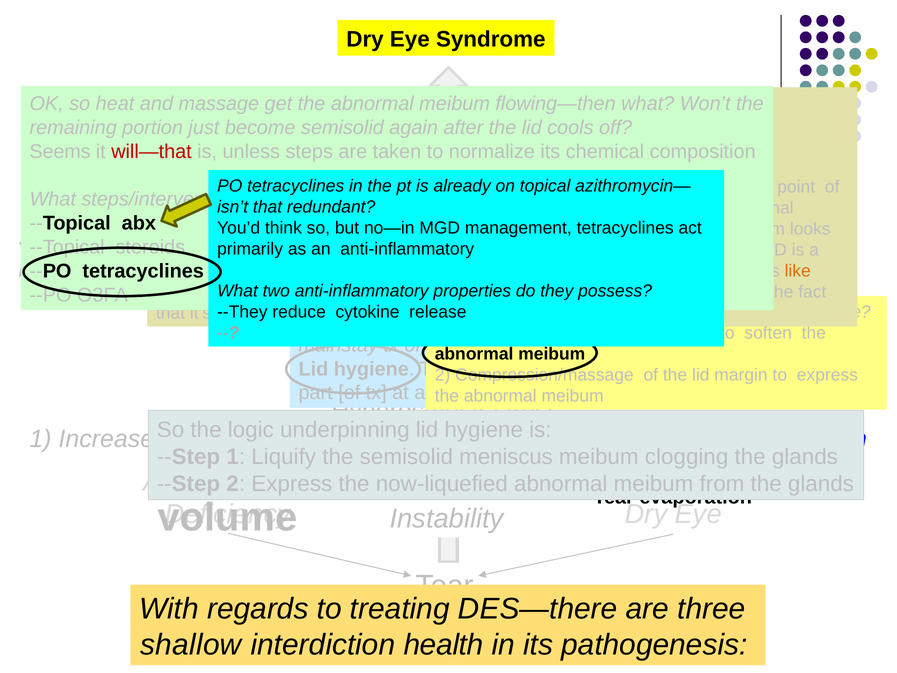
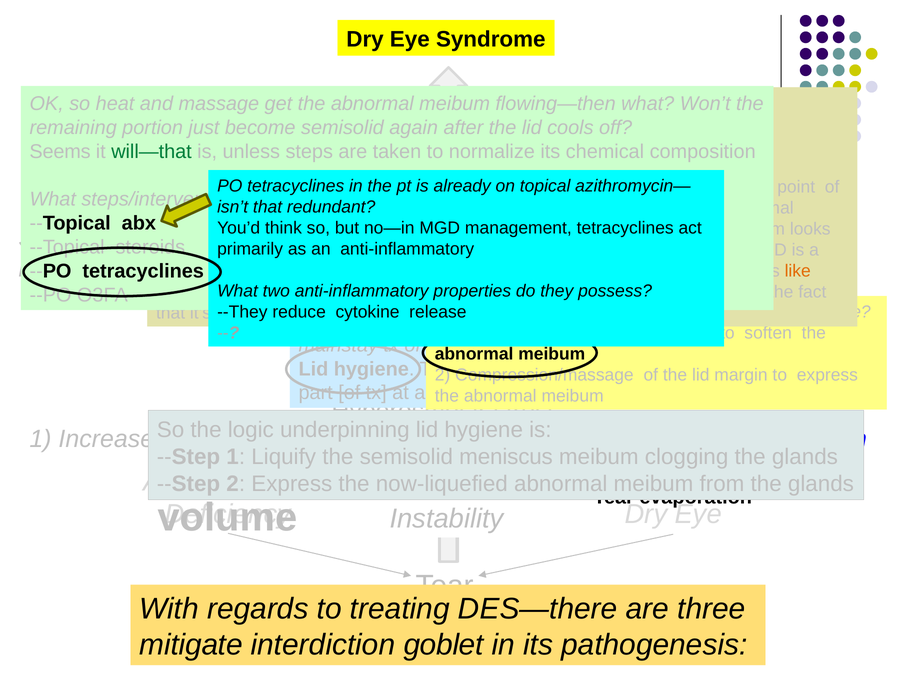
will—that colour: red -> green (152, 152)
shallow: shallow -> mitigate (191, 645)
health: health -> goblet (444, 645)
